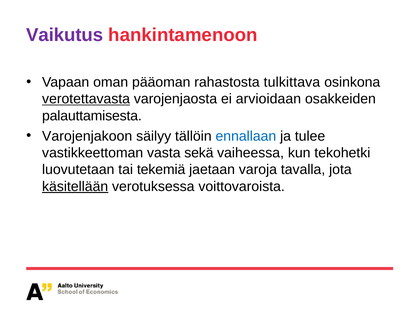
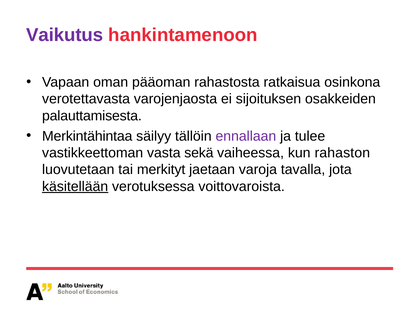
tulkittava: tulkittava -> ratkaisua (292, 82)
verotettavasta underline: present -> none (86, 99)
arvioidaan: arvioidaan -> sijoituksen (268, 99)
Varojenjakoon: Varojenjakoon -> Merkintähintaa (87, 136)
ennallaan colour: blue -> purple (246, 136)
tekohetki: tekohetki -> rahaston (342, 153)
tekemiä: tekemiä -> merkityt (161, 170)
